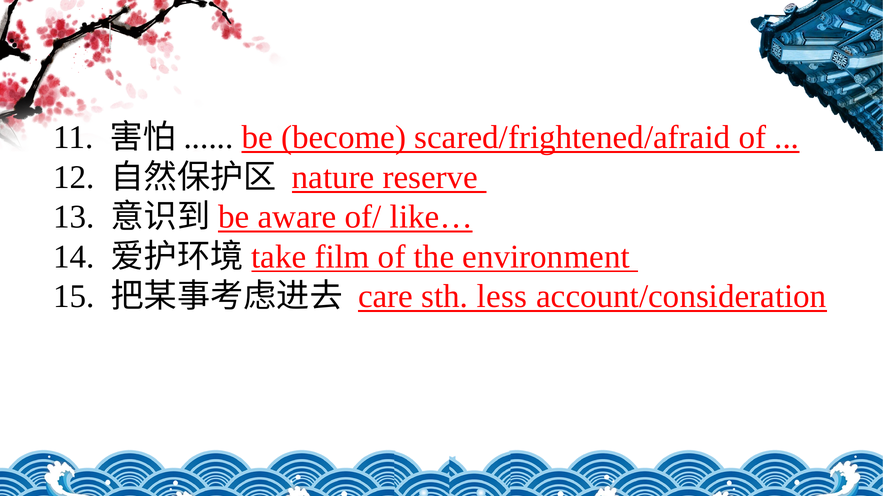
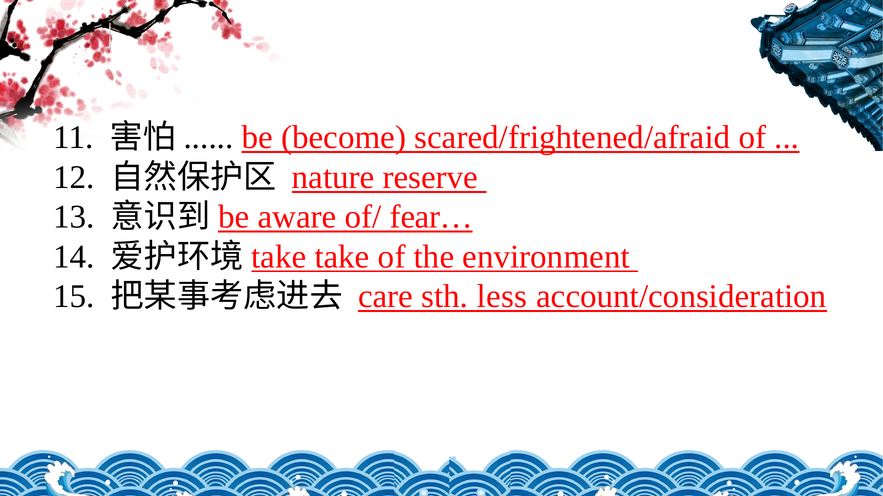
like…: like… -> fear… (431, 217)
take film: film -> take (342, 257)
